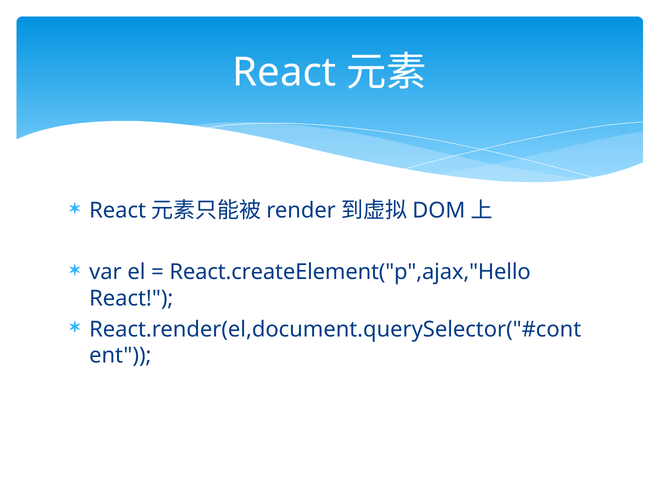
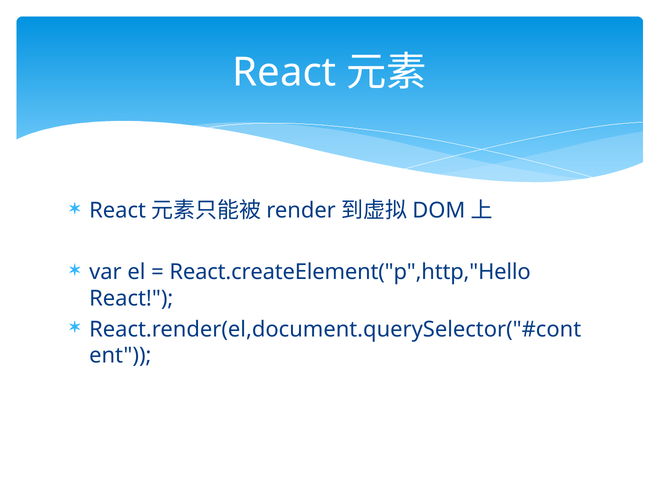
React.createElement("p",ajax,"Hello: React.createElement("p",ajax,"Hello -> React.createElement("p",http,"Hello (350, 272)
